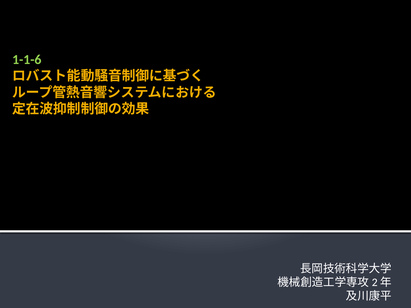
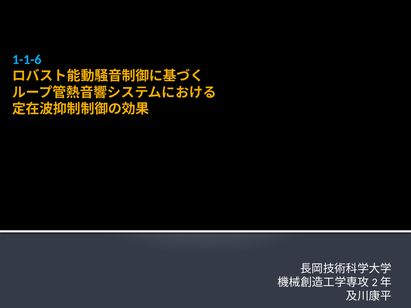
1-1-6 colour: light green -> light blue (27, 60)
